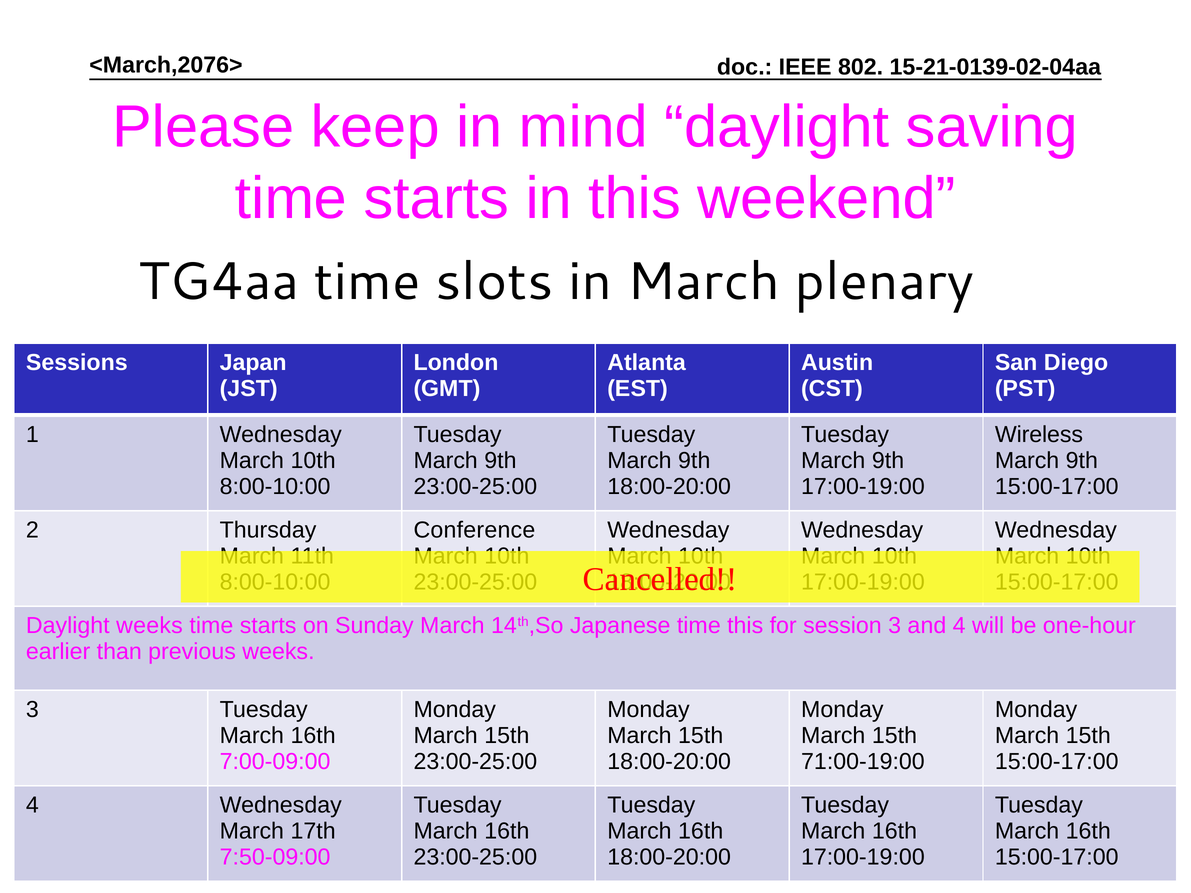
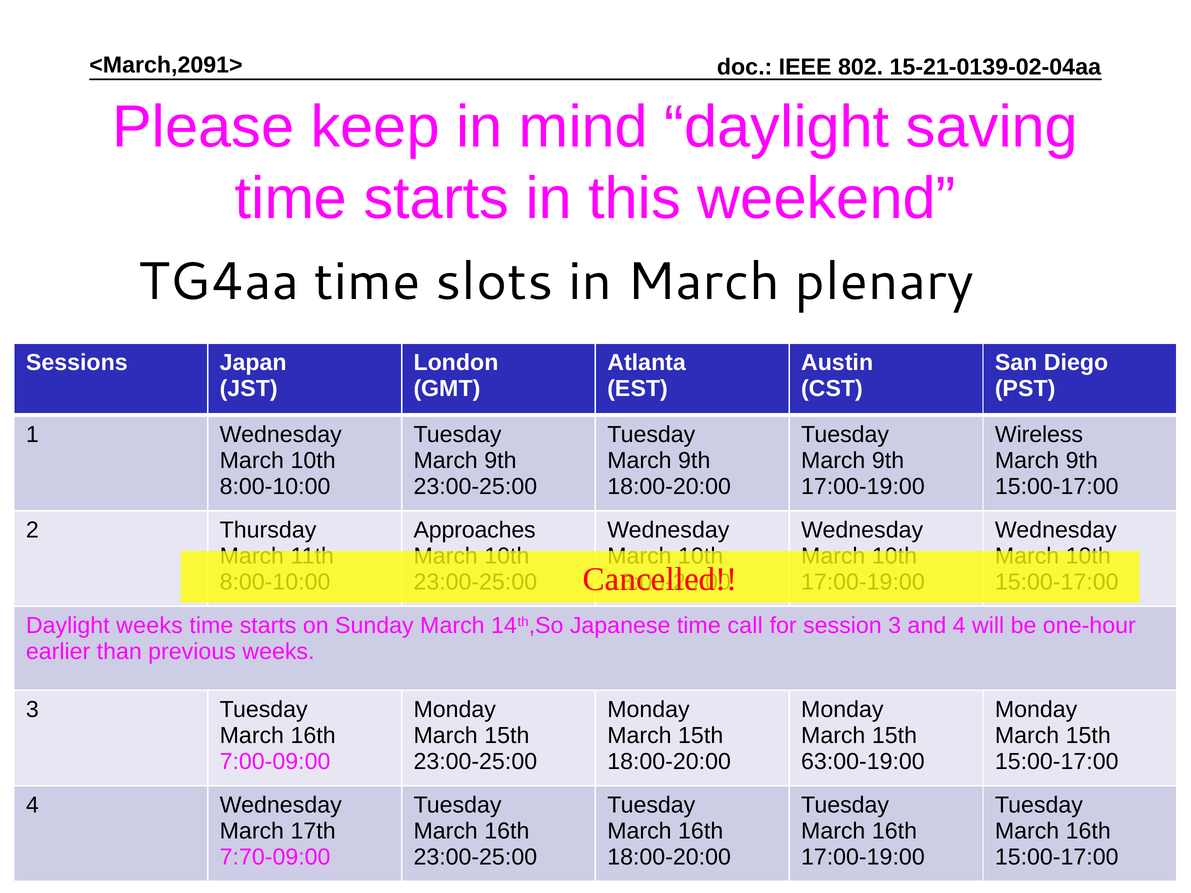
<March,2076>: <March,2076> -> <March,2091> (166, 65)
Conference: Conference -> Approaches (475, 530)
time this: this -> call (745, 626)
71:00-19:00: 71:00-19:00 -> 63:00-19:00 (863, 762)
7:50-09:00: 7:50-09:00 -> 7:70-09:00 (275, 857)
